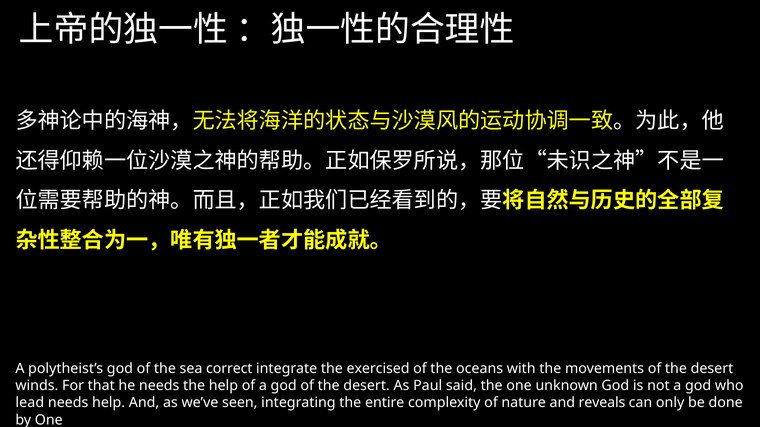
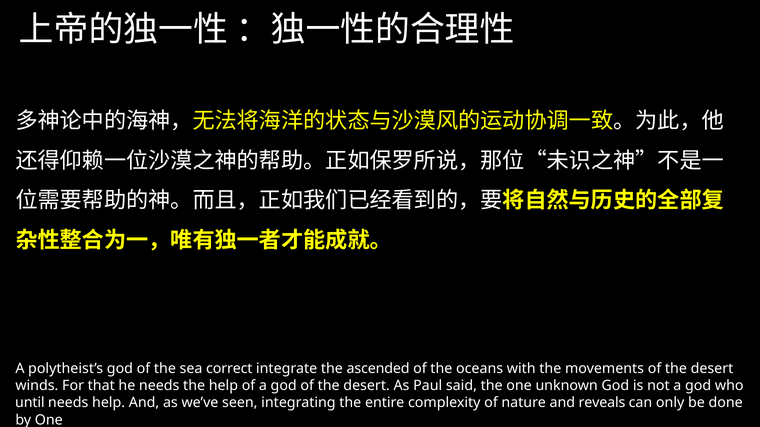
exercised: exercised -> ascended (378, 369)
lead: lead -> until (30, 403)
